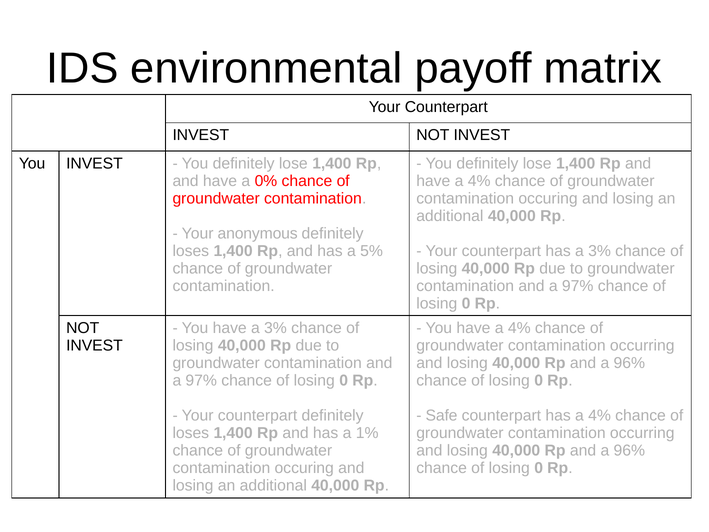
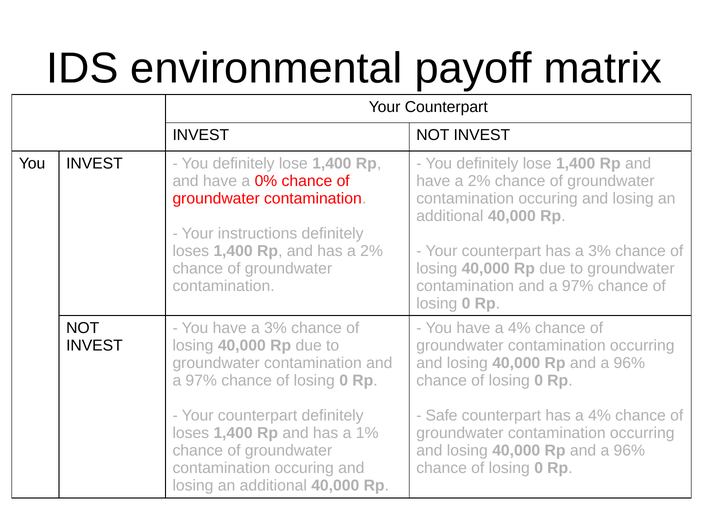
4%: 4% -> 2% (479, 181)
anonymous: anonymous -> instructions (258, 233)
has a 5%: 5% -> 2% (372, 251)
